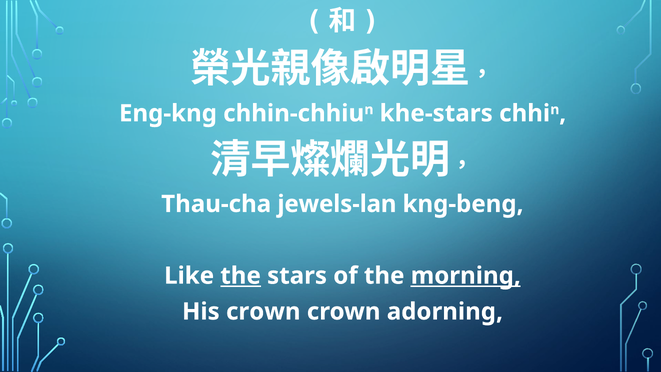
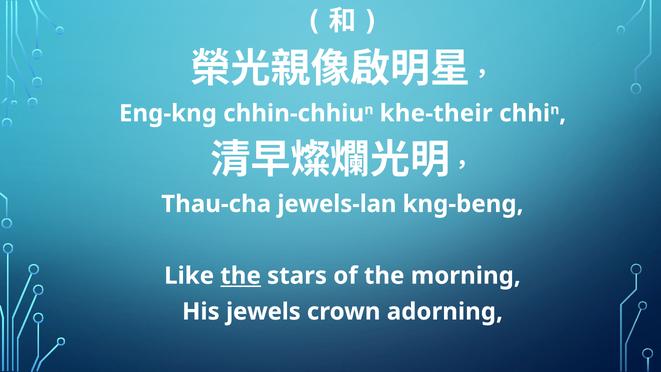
khe-stars: khe-stars -> khe-their (436, 113)
morning underline: present -> none (466, 276)
His crown: crown -> jewels (263, 311)
